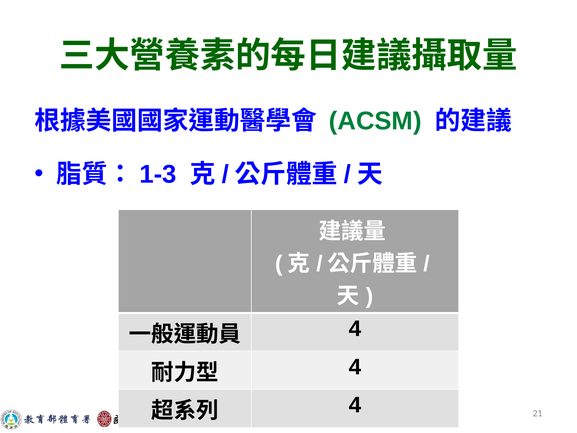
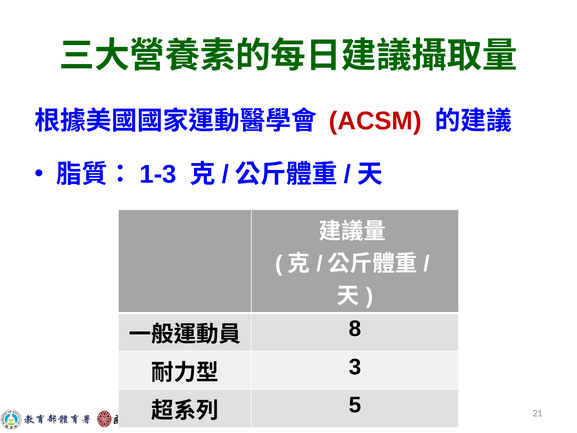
ACSM colour: green -> red (375, 121)
4: 4 -> 8 (355, 329)
4: 4 -> 3 (355, 367)
4: 4 -> 5 (355, 405)
